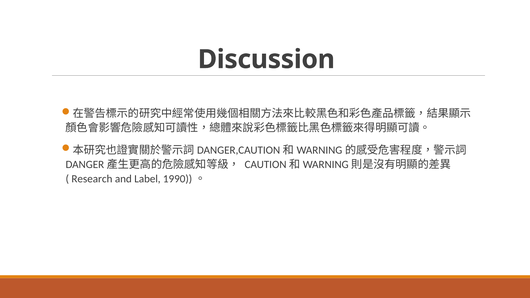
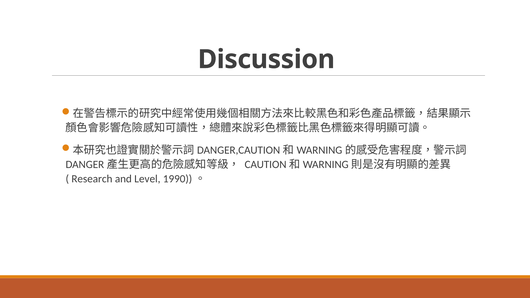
Label: Label -> Level (147, 179)
